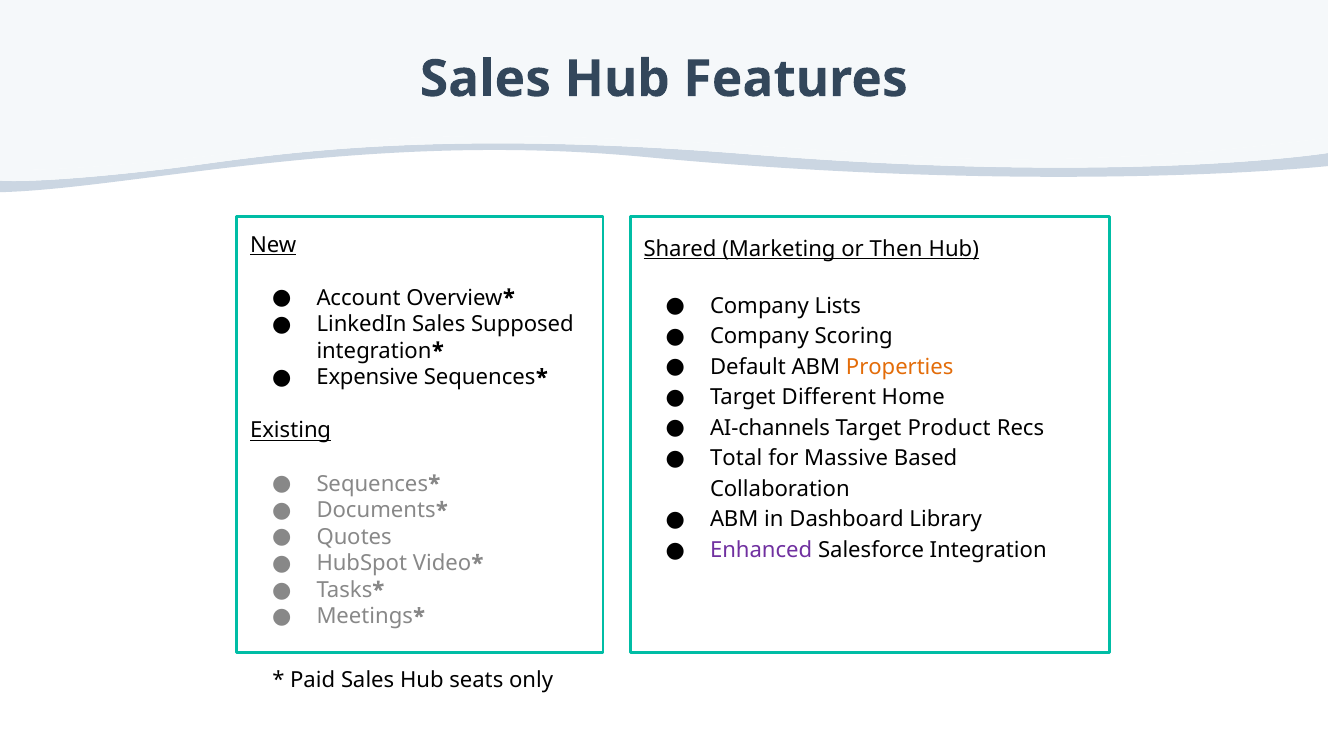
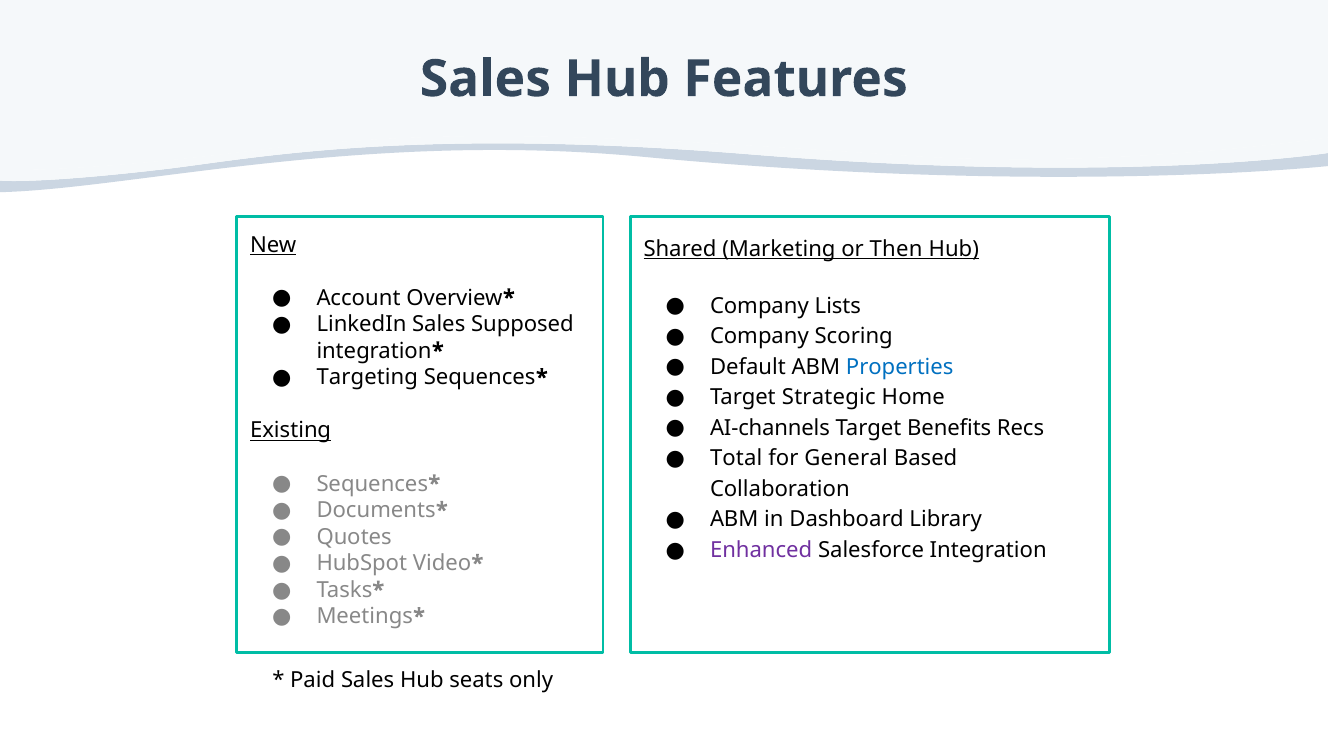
Properties colour: orange -> blue (900, 367)
Expensive: Expensive -> Targeting (367, 378)
Different: Different -> Strategic (829, 397)
Product: Product -> Benefits (949, 428)
Massive: Massive -> General (846, 458)
